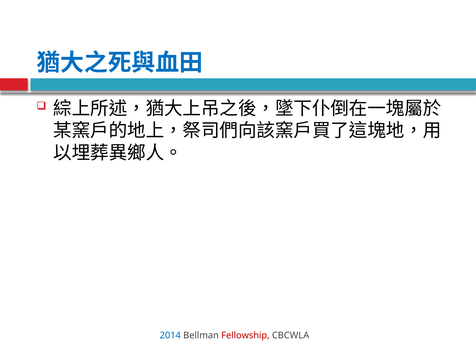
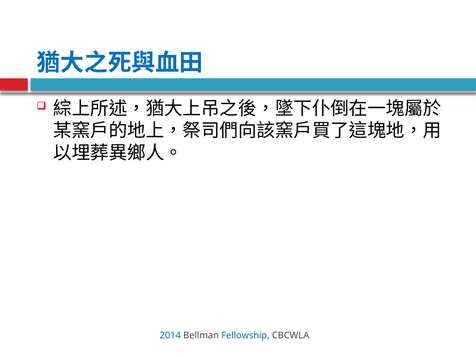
Fellowship colour: red -> blue (245, 335)
